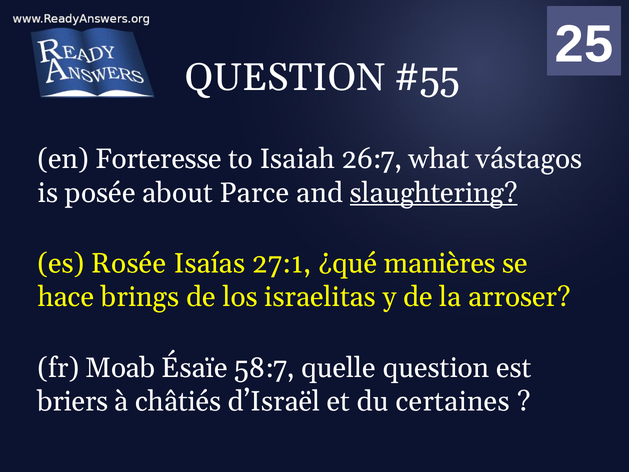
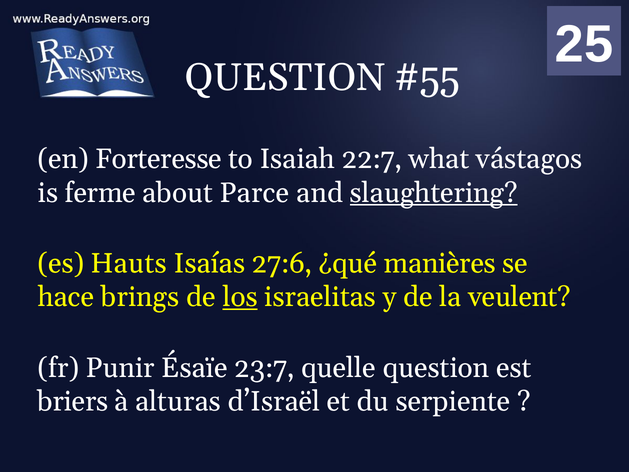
26:7: 26:7 -> 22:7 (372, 159)
posée: posée -> ferme (100, 193)
Rosée: Rosée -> Hauts (129, 263)
27:1: 27:1 -> 27:6 (282, 263)
los underline: none -> present (240, 297)
arroser: arroser -> veulent (519, 297)
Moab: Moab -> Punir (120, 368)
58:7: 58:7 -> 23:7 (264, 368)
châtiés: châtiés -> alturas (178, 401)
certaines: certaines -> serpiente (453, 401)
